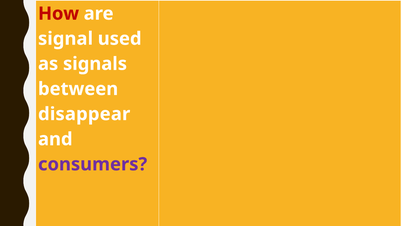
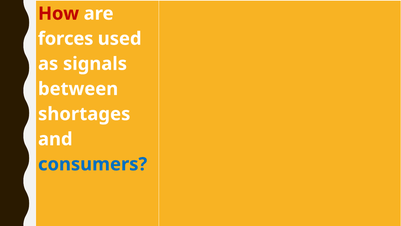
signal: signal -> forces (66, 39)
disappear: disappear -> shortages (84, 114)
consumers colour: purple -> blue (93, 164)
